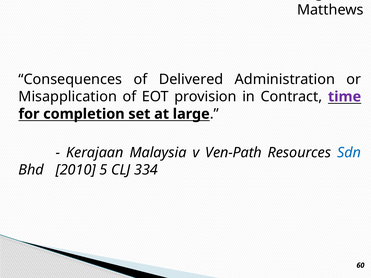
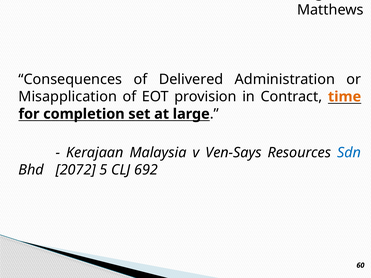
time colour: purple -> orange (345, 97)
Ven-Path: Ven-Path -> Ven-Says (233, 153)
2010: 2010 -> 2072 (76, 170)
334: 334 -> 692 (146, 170)
